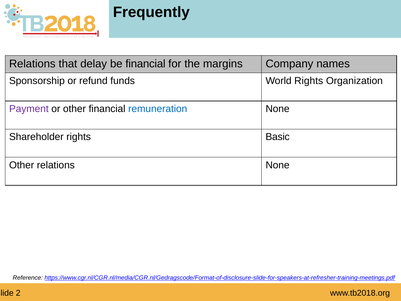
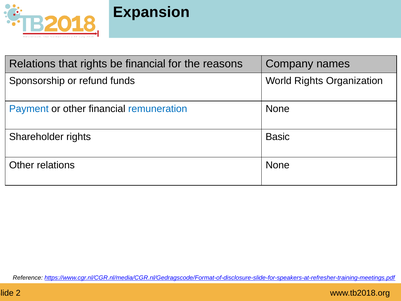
Frequently: Frequently -> Expansion (151, 12)
that delay: delay -> rights (94, 64)
margins: margins -> reasons (223, 64)
Payment colour: purple -> blue (29, 109)
